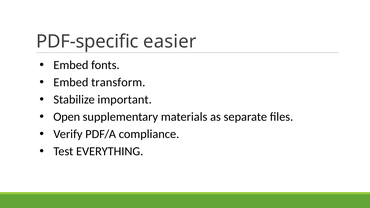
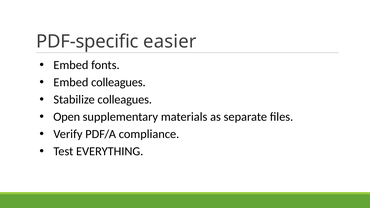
Embed transform: transform -> colleagues (118, 82)
Stabilize important: important -> colleagues (125, 100)
